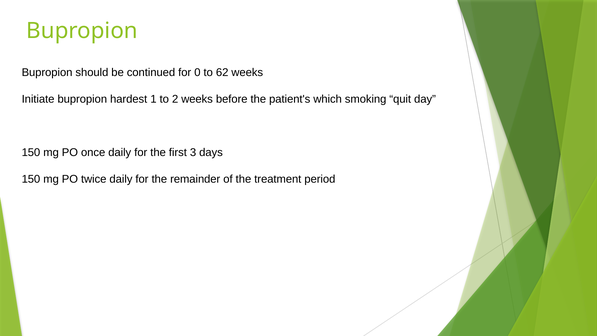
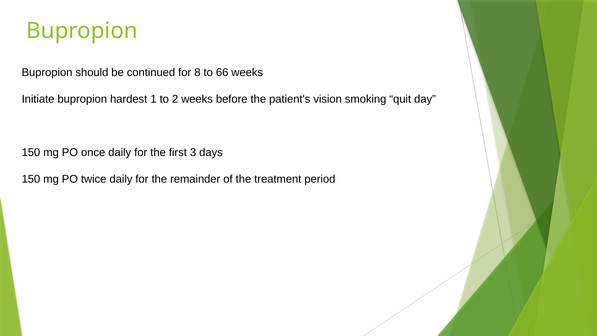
0: 0 -> 8 (197, 72)
62: 62 -> 66 (222, 72)
which: which -> vision (328, 99)
